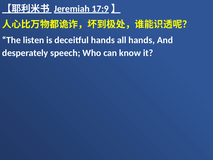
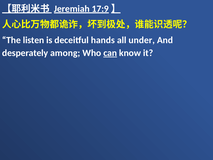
all hands: hands -> under (142, 40)
speech: speech -> among (65, 53)
can underline: none -> present (110, 53)
